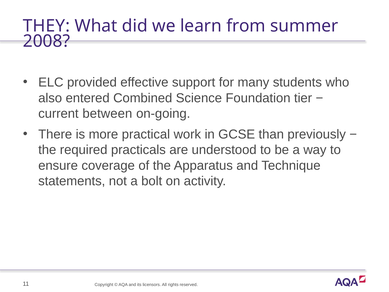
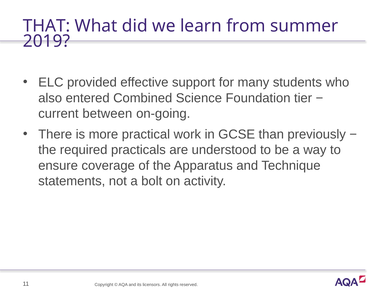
THEY: THEY -> THAT (47, 26)
2008: 2008 -> 2019 (46, 41)
